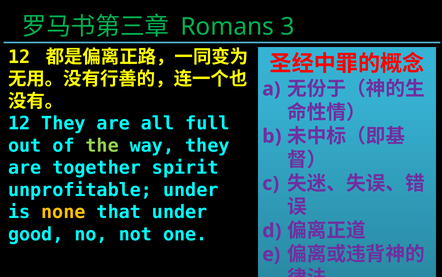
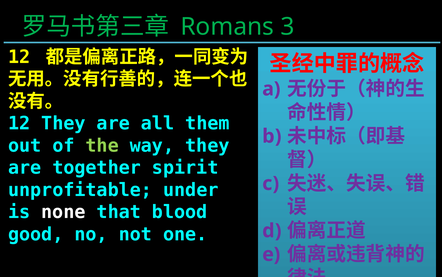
full: full -> them (207, 123)
none colour: yellow -> white (63, 212)
that under: under -> blood (180, 212)
